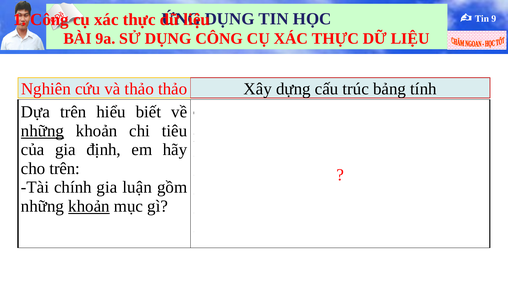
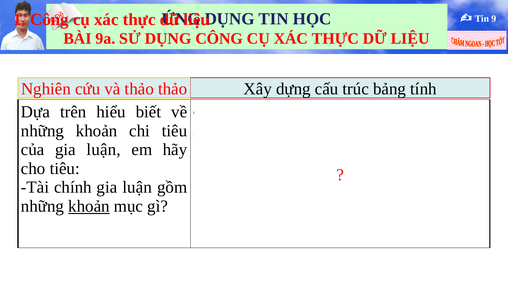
những underline: present -> none (43, 131)
của gia định: định -> luận (104, 150)
cho trên: trên -> tiêu (65, 168)
